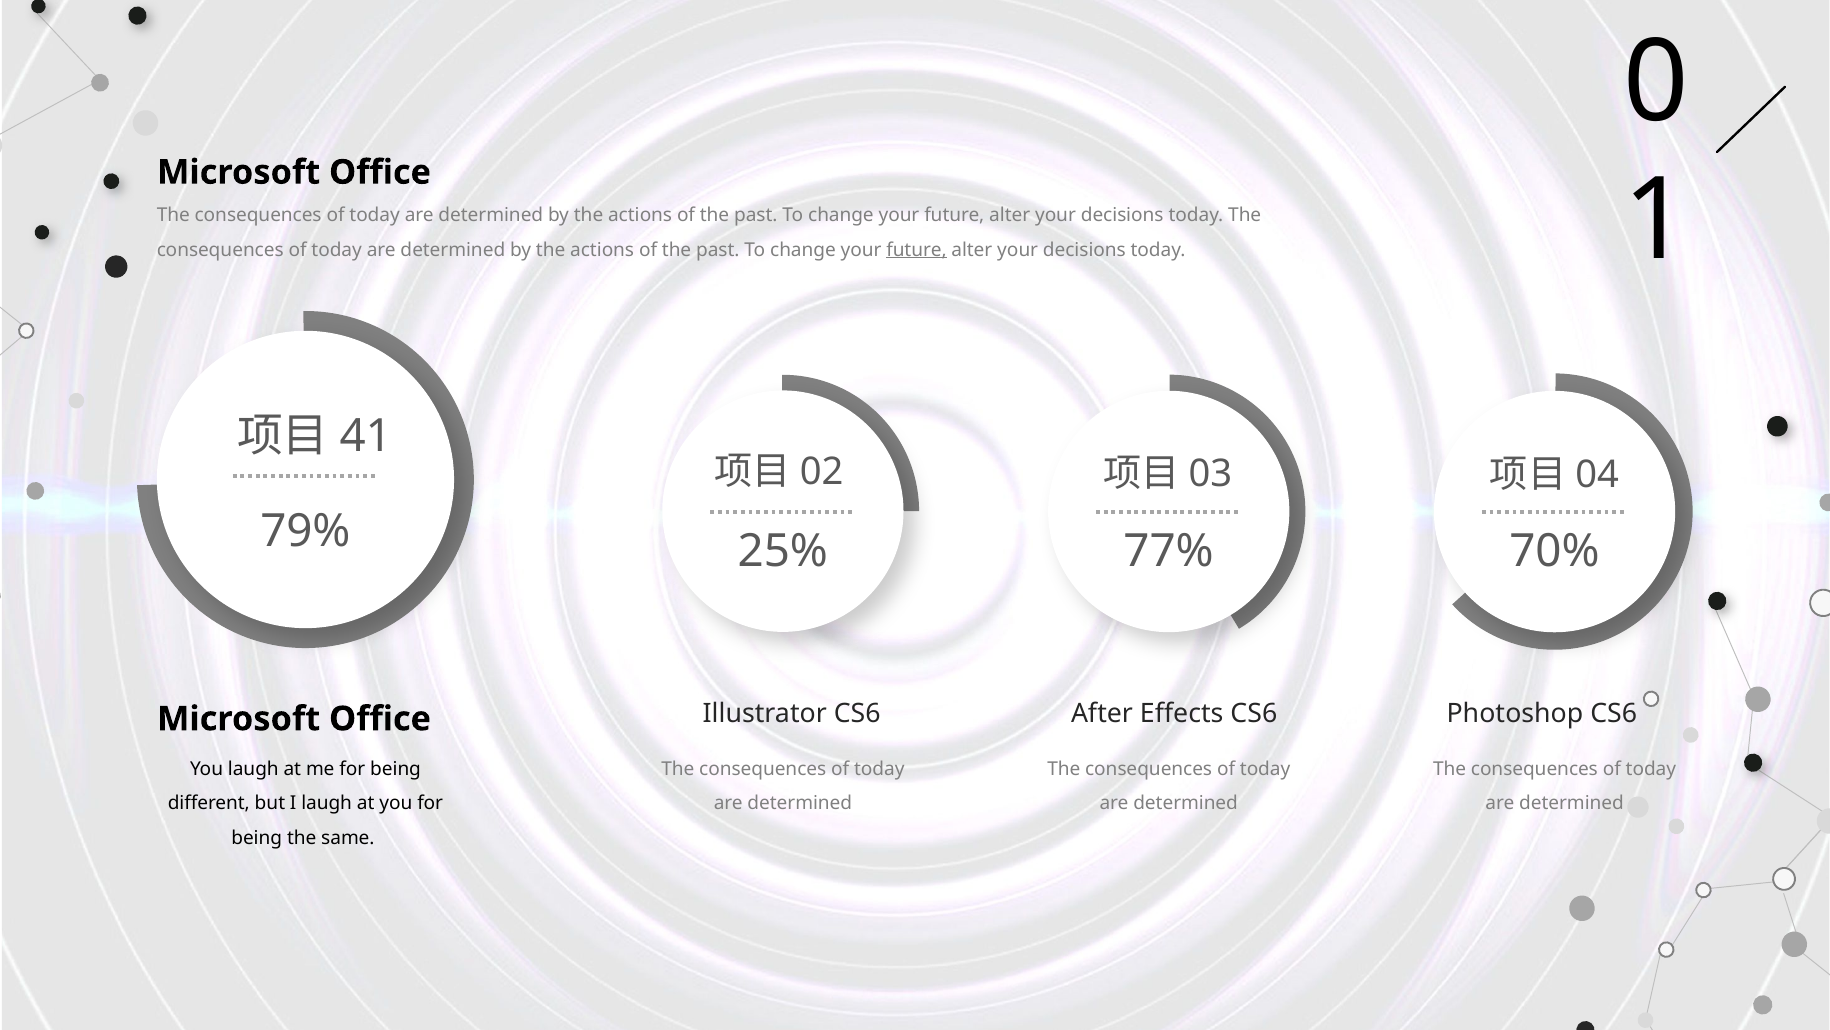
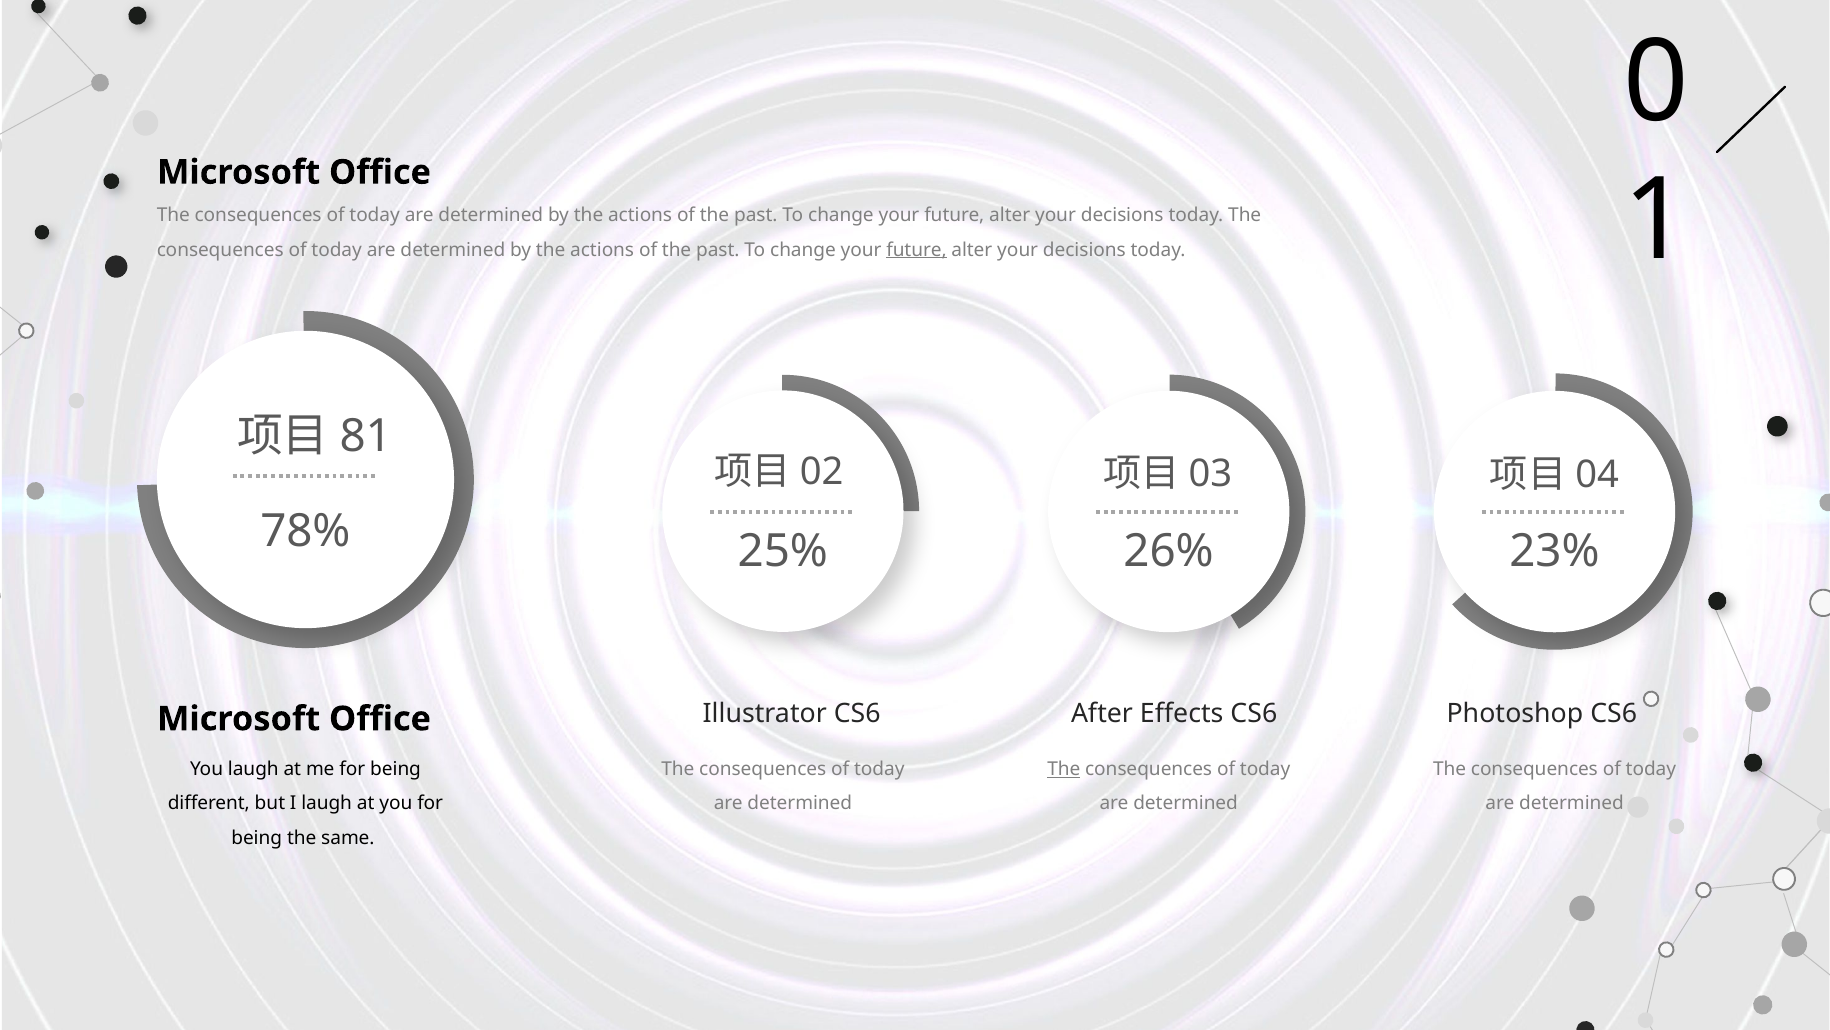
41: 41 -> 81 (366, 437)
79%: 79% -> 78% (305, 531)
70%: 70% -> 23% (1554, 551)
77%: 77% -> 26% (1169, 551)
The underline: none -> present (1064, 769)
